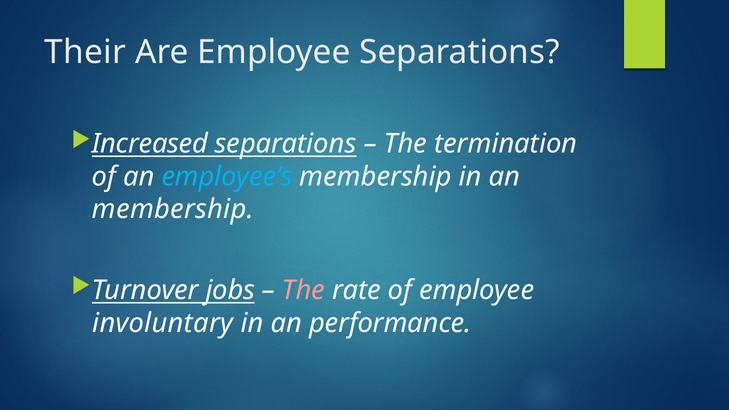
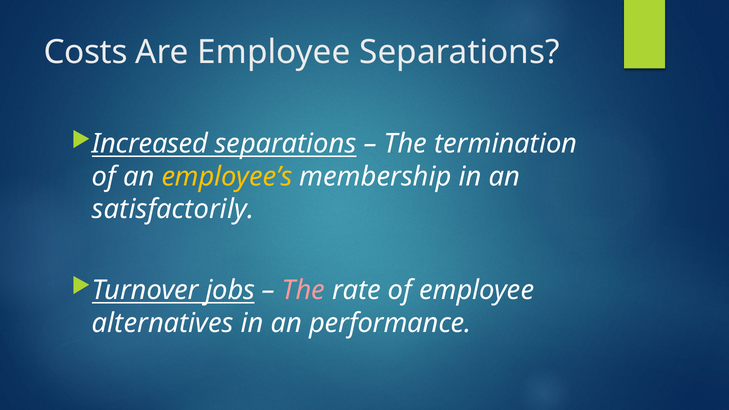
Their: Their -> Costs (86, 52)
employee’s colour: light blue -> yellow (227, 177)
membership: membership -> satisfactorily (173, 209)
involuntary: involuntary -> alternatives (163, 323)
